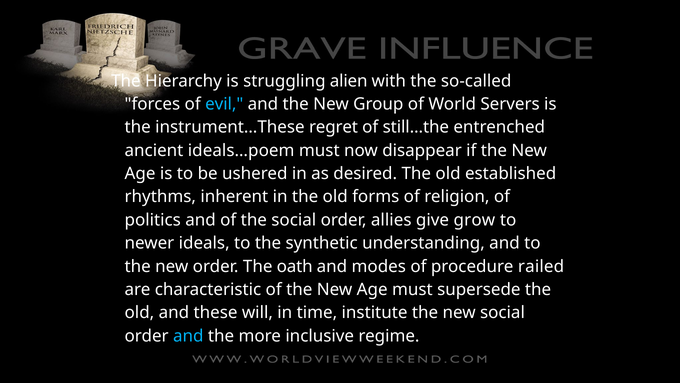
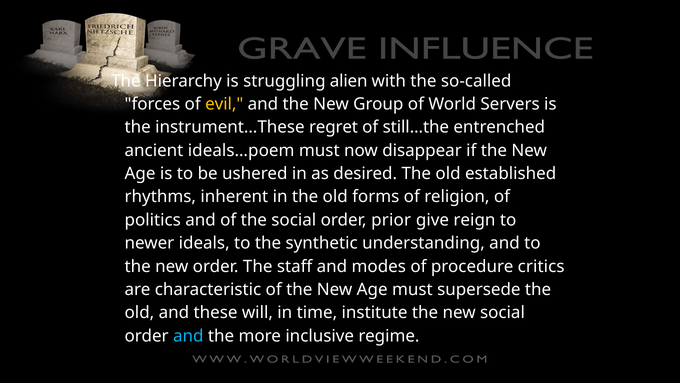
evil colour: light blue -> yellow (224, 104)
allies: allies -> prior (391, 220)
grow: grow -> reign (474, 220)
oath: oath -> staff (295, 266)
railed: railed -> critics (541, 266)
